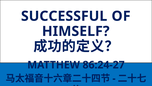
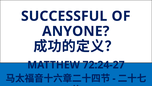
HIMSELF: HIMSELF -> ANYONE (76, 31)
86:24-27: 86:24-27 -> 72:24-27 (104, 65)
